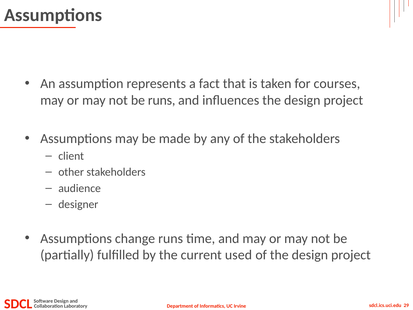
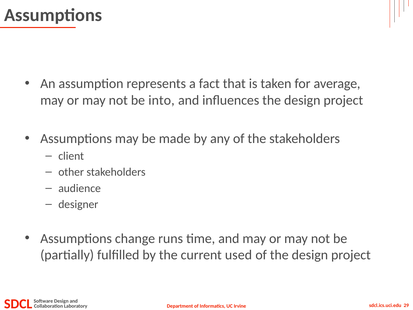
courses: courses -> average (337, 84)
be runs: runs -> into (161, 100)
